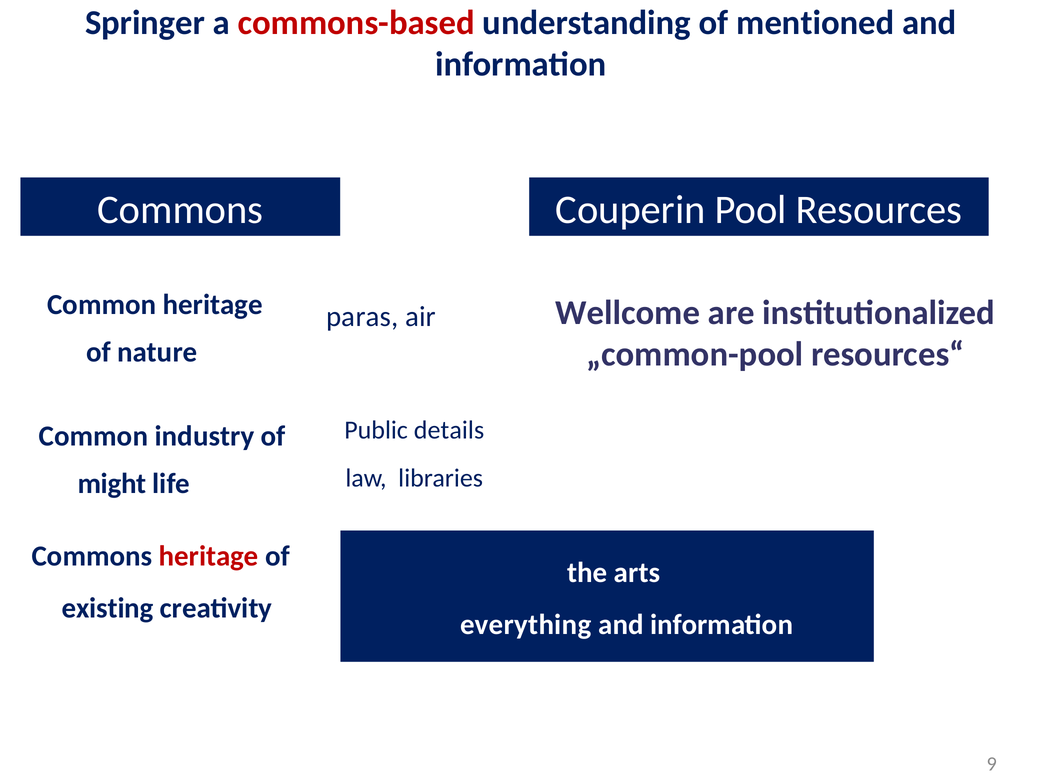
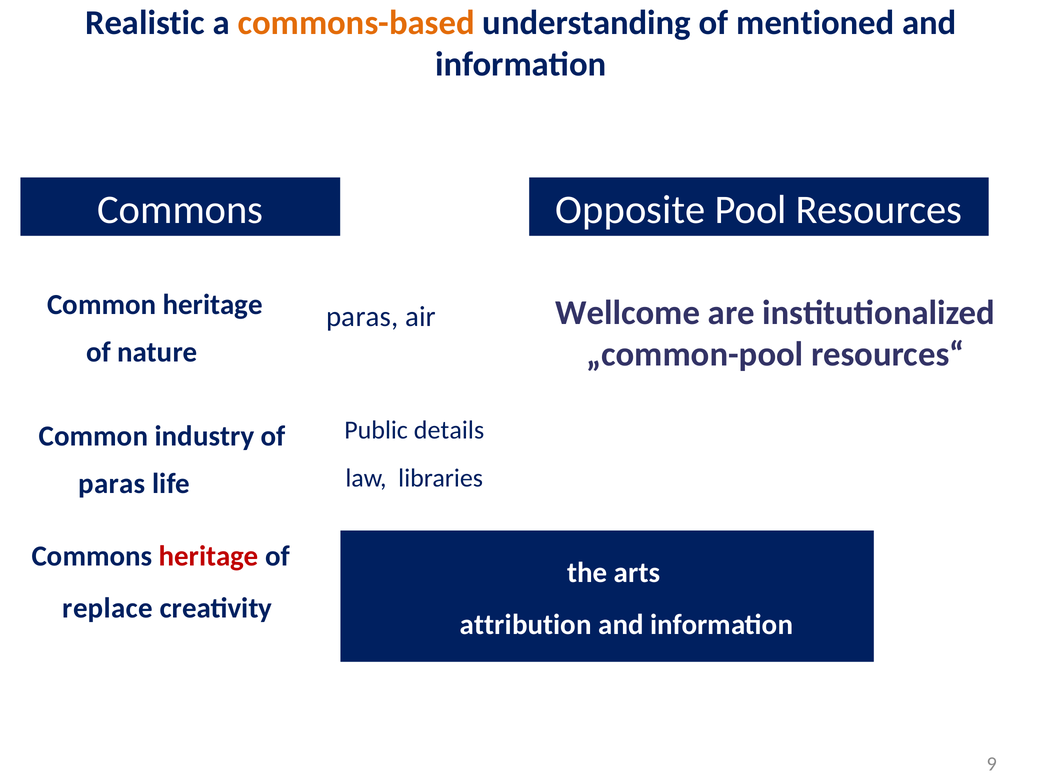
Springer: Springer -> Realistic (145, 23)
commons-based colour: red -> orange (356, 23)
Couperin: Couperin -> Opposite (630, 210)
might: might -> paras (112, 483)
existing: existing -> replace (108, 608)
everything: everything -> attribution (526, 624)
